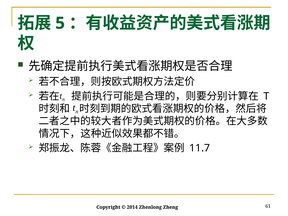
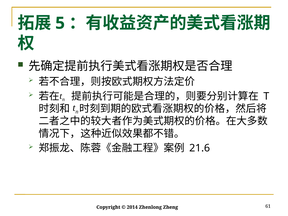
11.7: 11.7 -> 21.6 (200, 148)
